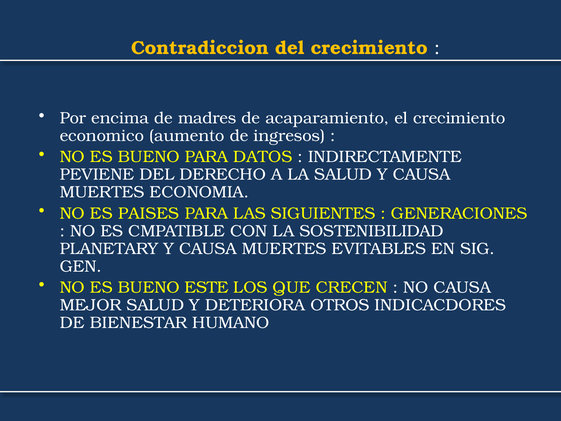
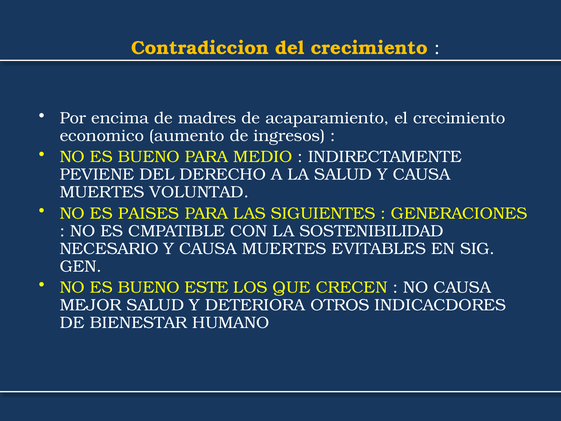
DATOS: DATOS -> MEDIO (263, 157)
ECONOMIA: ECONOMIA -> VOLUNTAD (199, 192)
PLANETARY: PLANETARY -> NECESARIO (109, 249)
